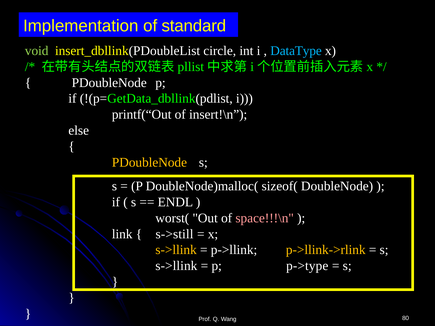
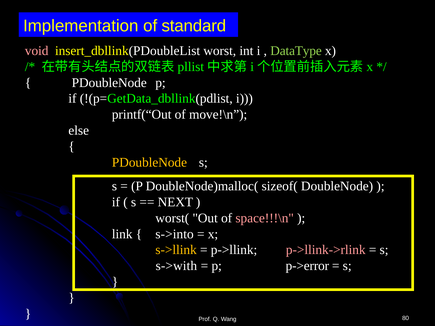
void colour: light green -> pink (37, 51)
circle: circle -> worst (220, 51)
DataType colour: light blue -> light green (296, 51)
insert!\n: insert!\n -> move!\n (218, 115)
ENDL: ENDL -> NEXT (175, 202)
s->still: s->still -> s->into (175, 234)
p->llink->rlink colour: yellow -> pink (326, 250)
s->llink: s->llink -> s->with (176, 266)
p->type: p->type -> p->error (307, 266)
